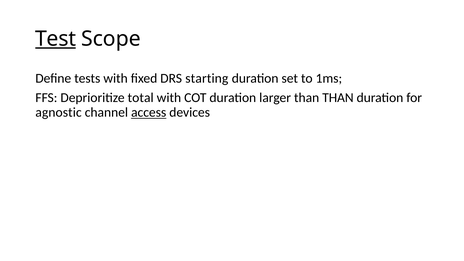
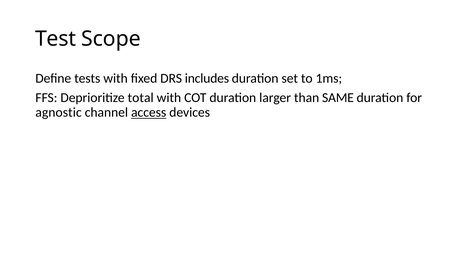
Test underline: present -> none (56, 39)
starting: starting -> includes (207, 78)
than THAN: THAN -> SAME (338, 98)
